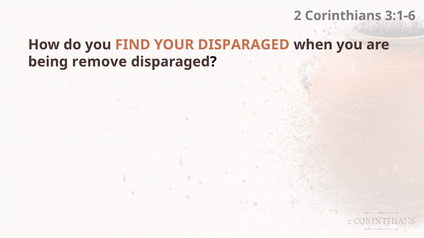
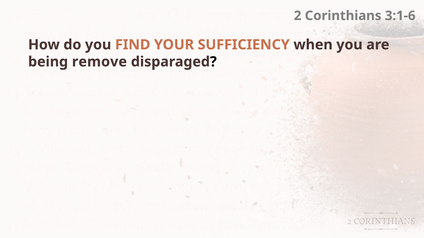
YOUR DISPARAGED: DISPARAGED -> SUFFICIENCY (244, 45)
